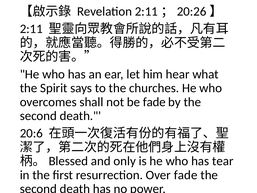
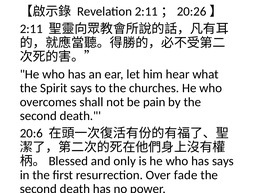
be fade: fade -> pain (154, 102)
has tear: tear -> says (223, 161)
